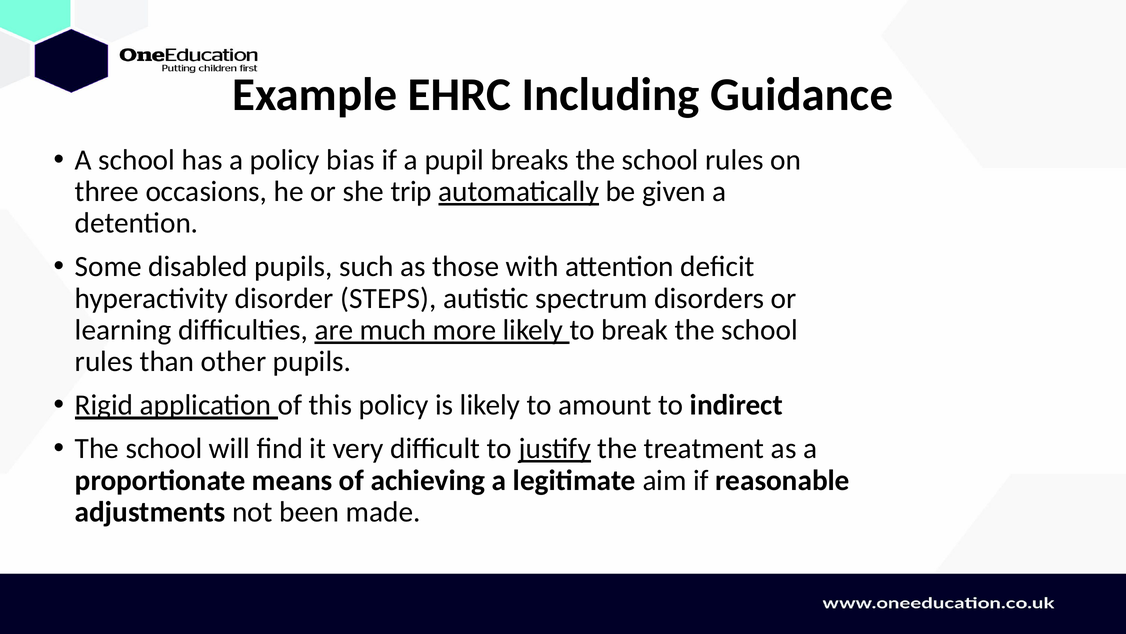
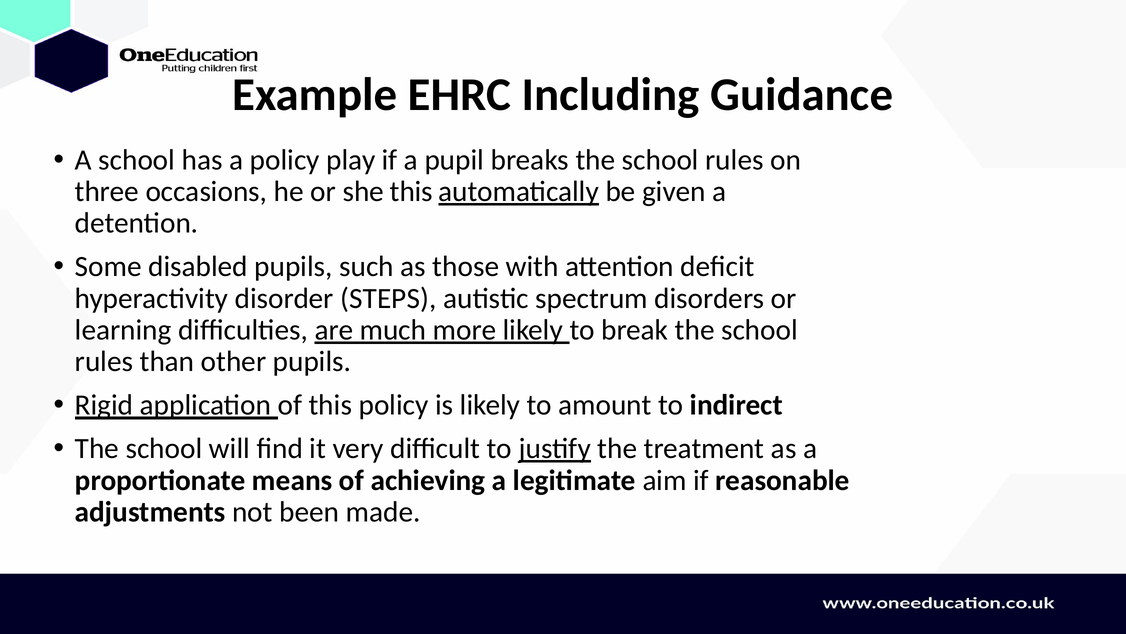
bias: bias -> play (351, 160)
she trip: trip -> this (411, 191)
